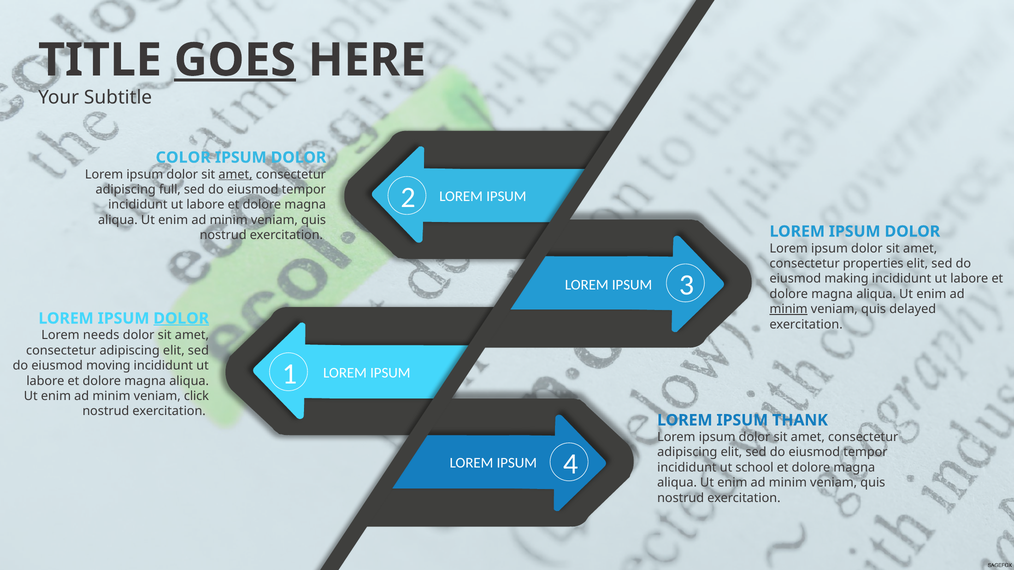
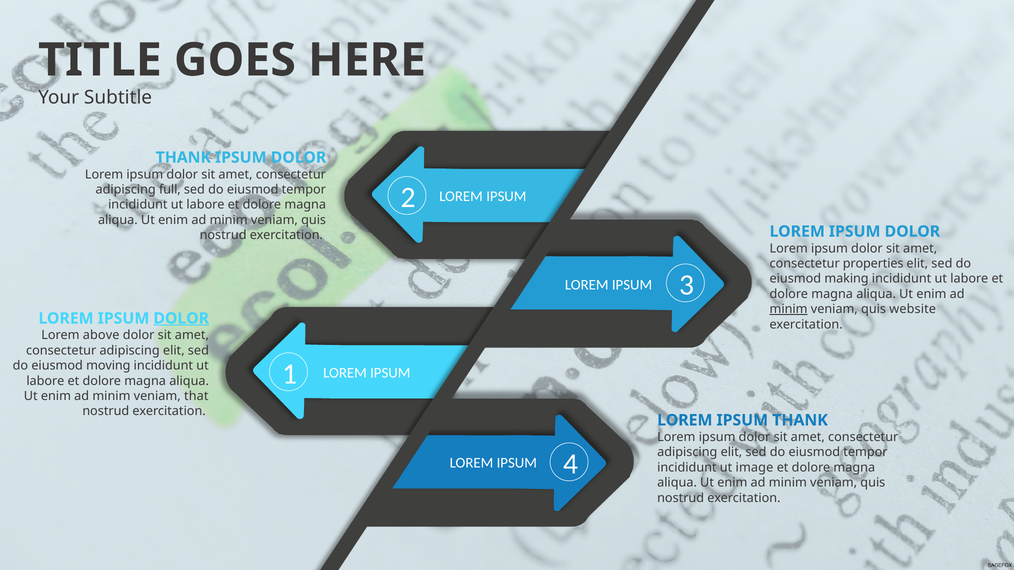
GOES underline: present -> none (235, 60)
COLOR: COLOR -> THANK (183, 158)
amet underline: present -> none (236, 174)
delayed: delayed -> website (913, 309)
needs: needs -> above (101, 335)
click: click -> that (196, 396)
school: school -> image (754, 468)
